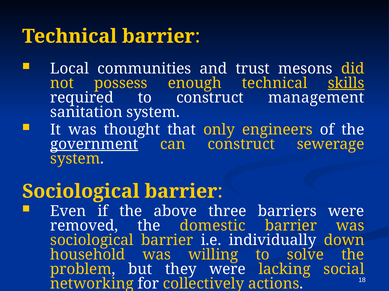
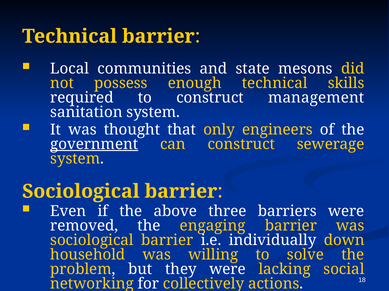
trust: trust -> state (253, 69)
skills underline: present -> none (346, 83)
domestic: domestic -> engaging (213, 226)
